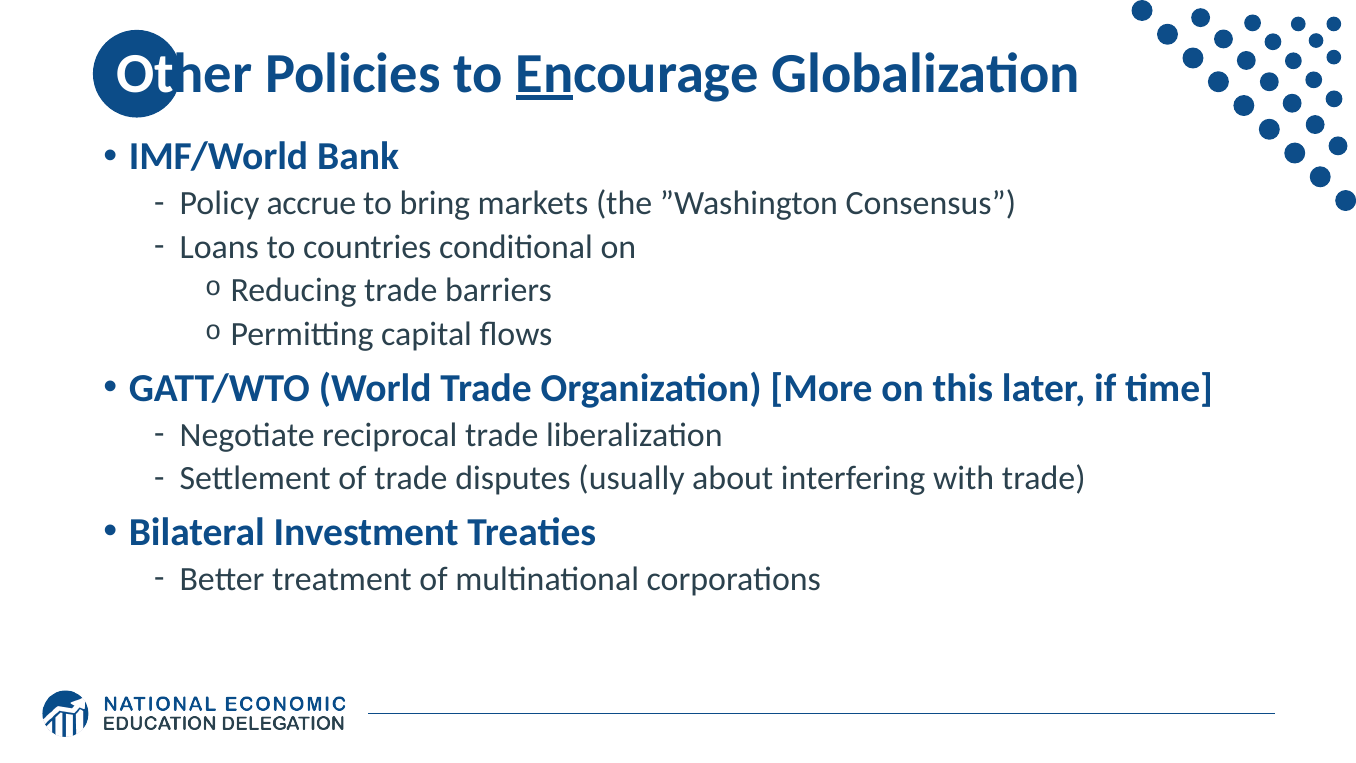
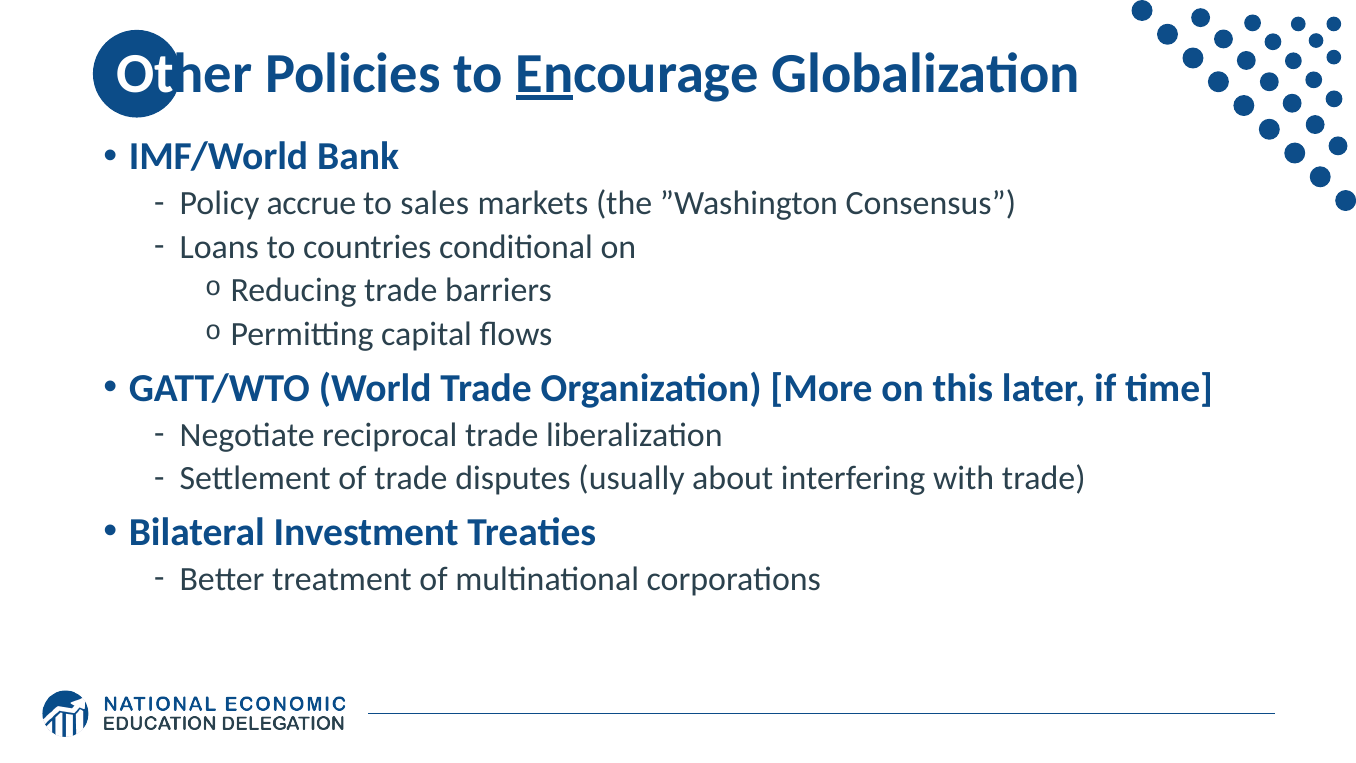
bring: bring -> sales (435, 203)
